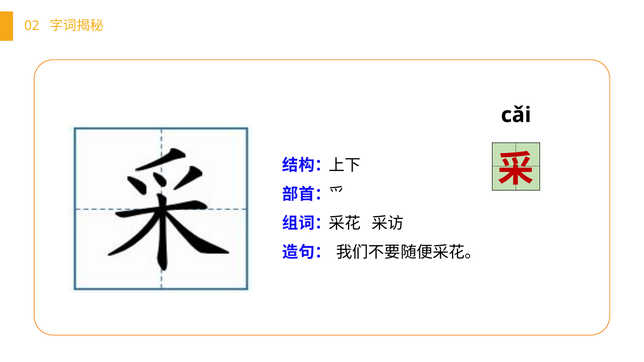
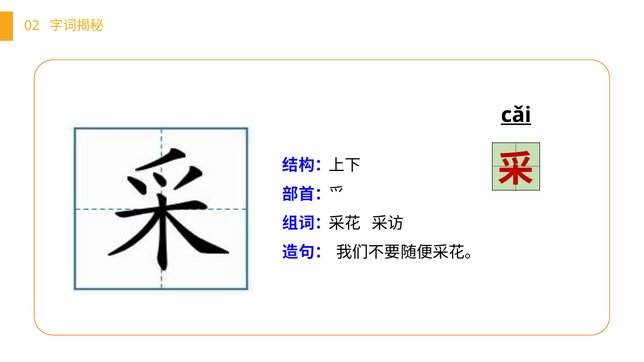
cǎi underline: none -> present (516, 115)
